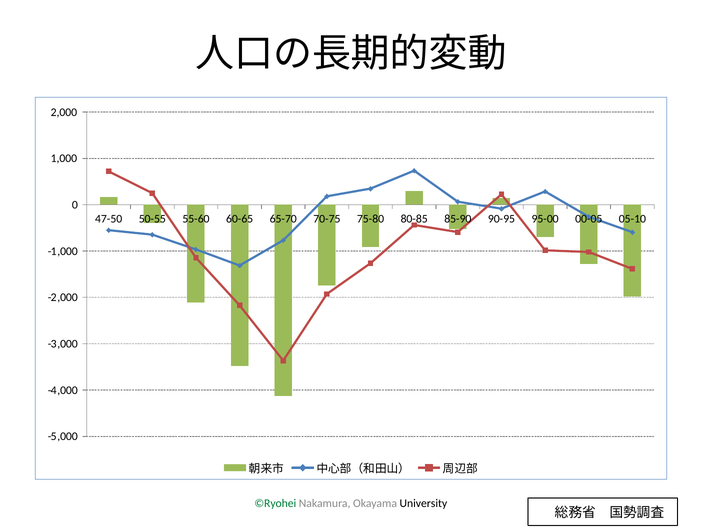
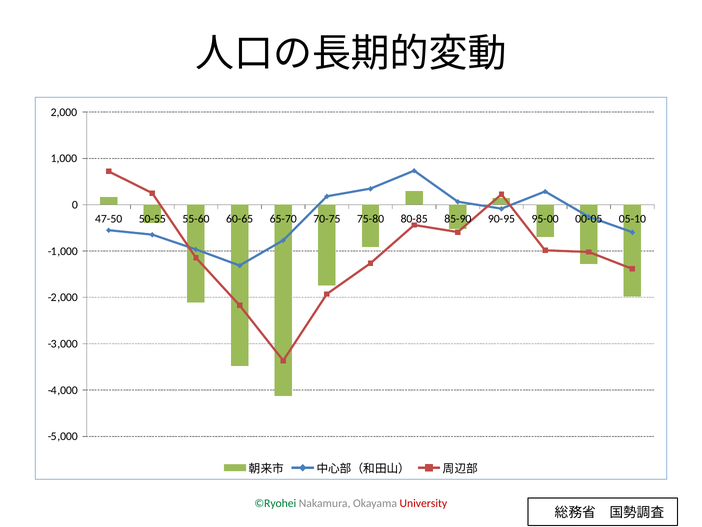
University colour: black -> red (423, 503)
